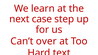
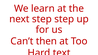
next case: case -> step (42, 19)
over: over -> then (46, 41)
